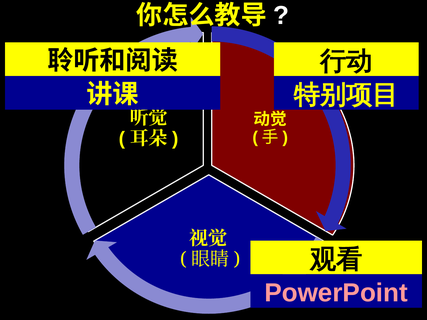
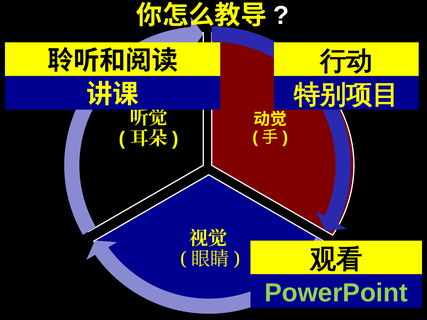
PowerPoint colour: pink -> light green (336, 293)
